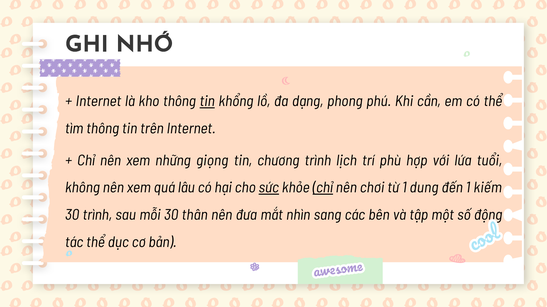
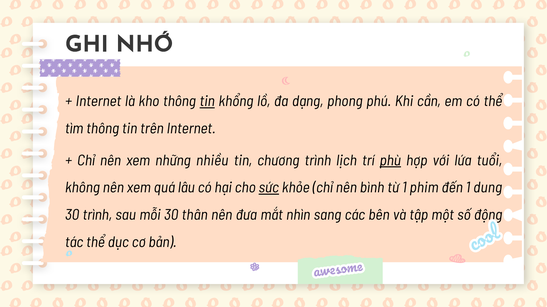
giọng: giọng -> nhiều (212, 161)
phù underline: none -> present (390, 161)
chỉ underline: present -> none (323, 188)
chơi: chơi -> bình (372, 188)
dung: dung -> phim (424, 188)
kiếm: kiếm -> dung (488, 188)
